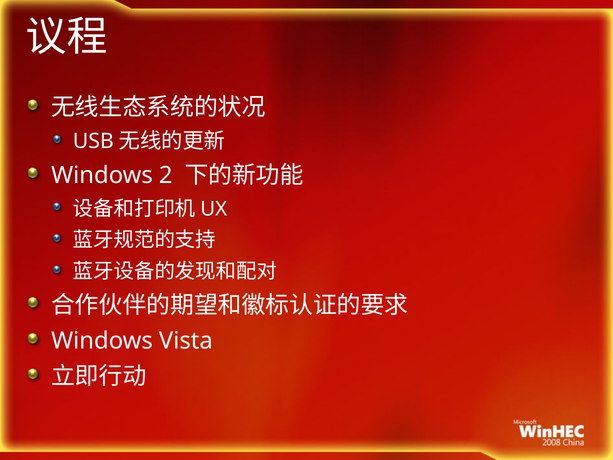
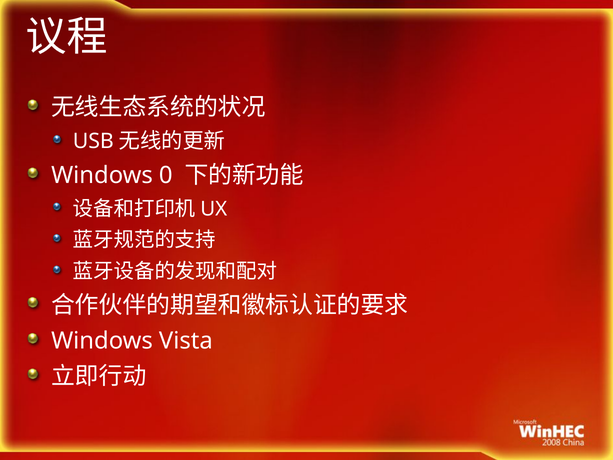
2: 2 -> 0 (166, 175)
